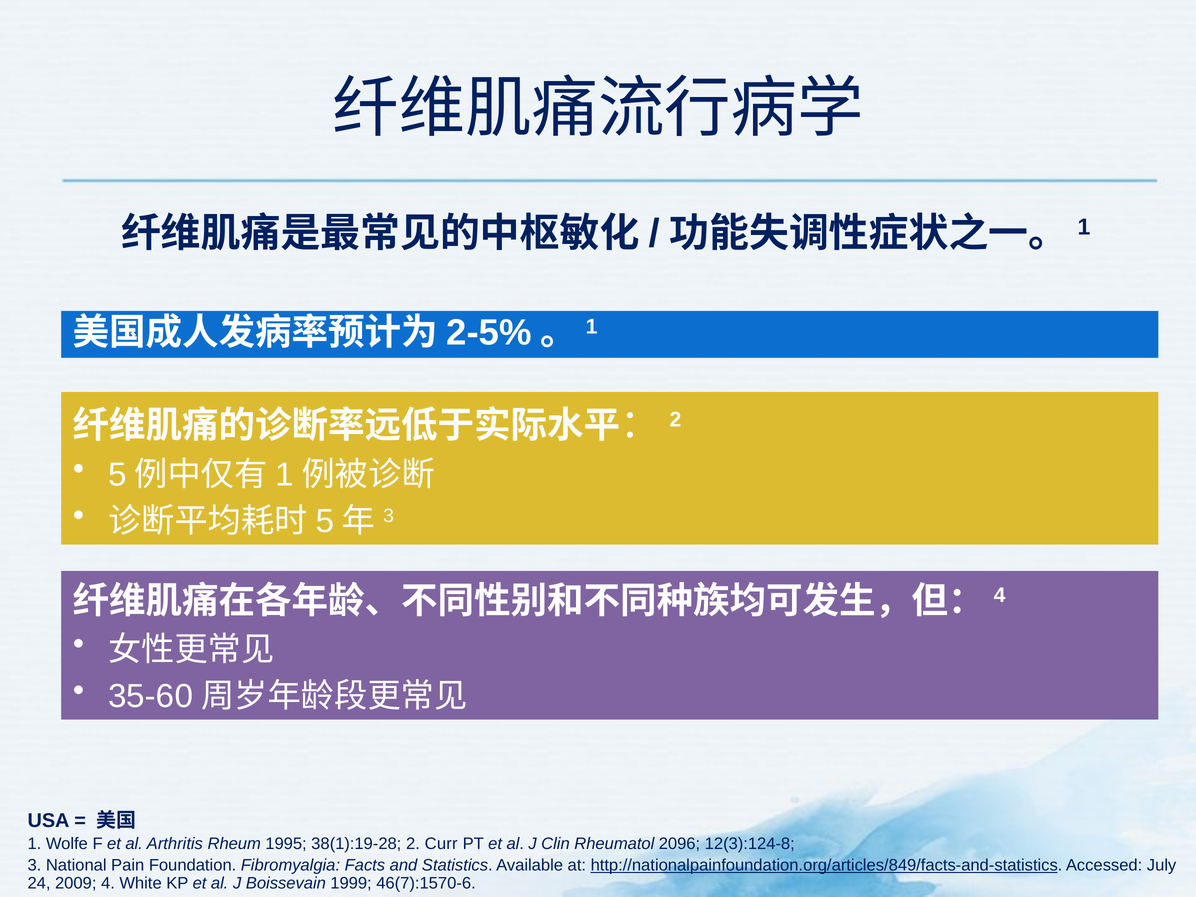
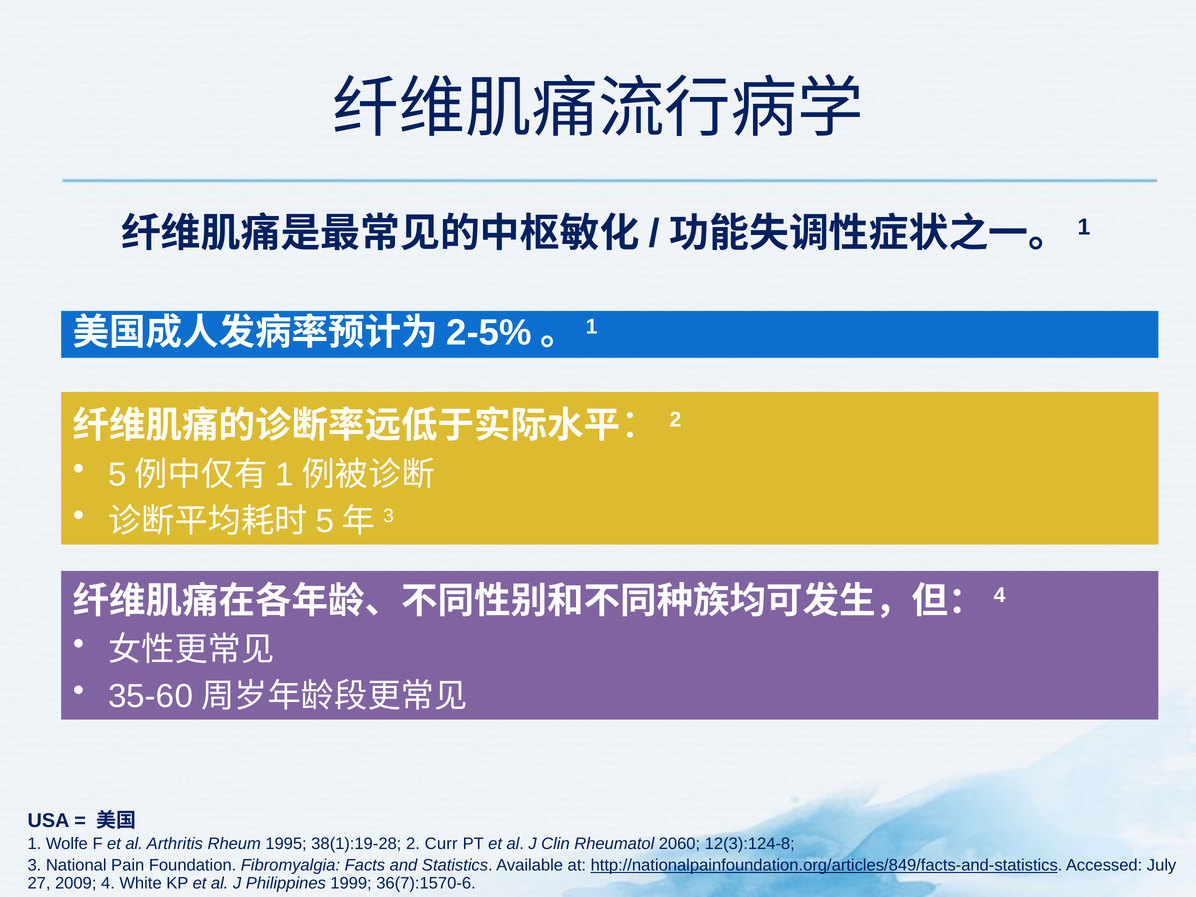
2096: 2096 -> 2060 (679, 844)
24: 24 -> 27 (39, 883)
Boissevain: Boissevain -> Philippines (286, 883)
46(7):1570-6: 46(7):1570-6 -> 36(7):1570-6 (426, 883)
